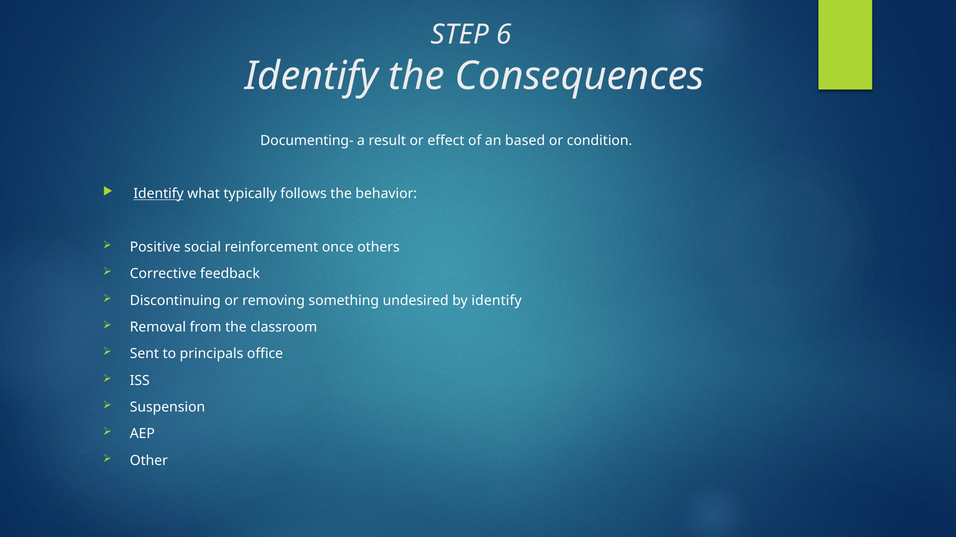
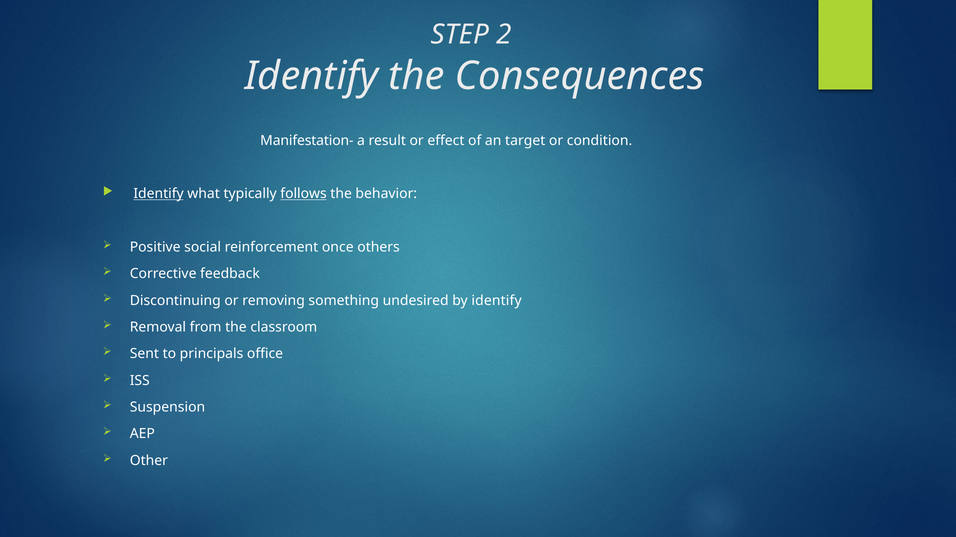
6: 6 -> 2 (504, 35)
Documenting-: Documenting- -> Manifestation- (307, 141)
based: based -> target (525, 141)
follows underline: none -> present (304, 194)
